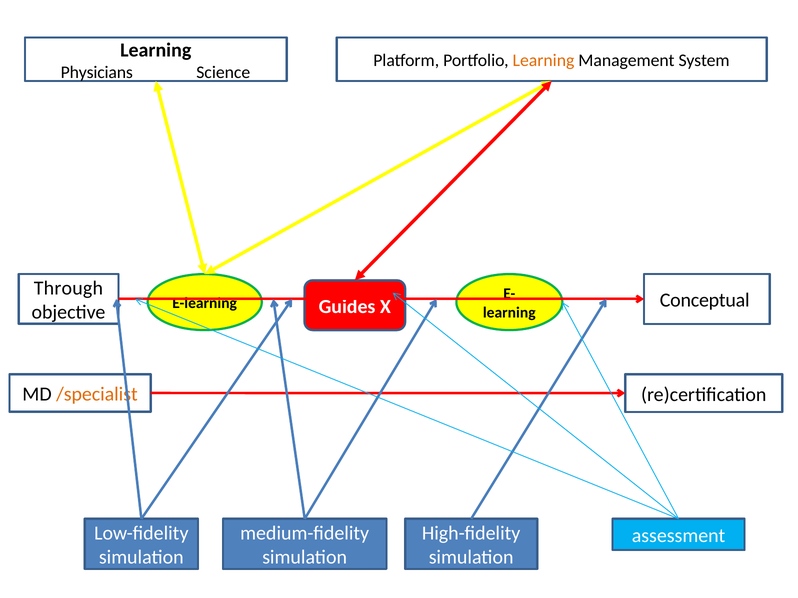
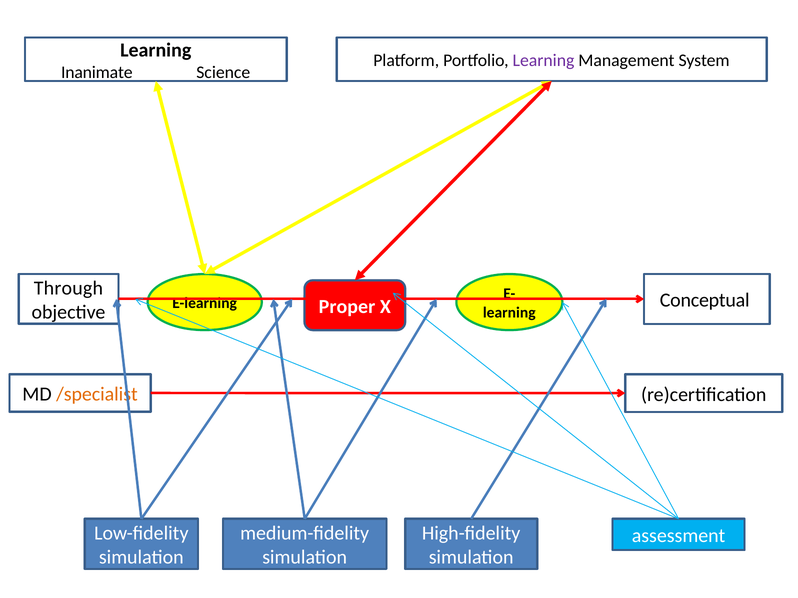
Learning colour: orange -> purple (544, 60)
Physicians: Physicians -> Inanimate (97, 72)
Guides: Guides -> Proper (347, 307)
